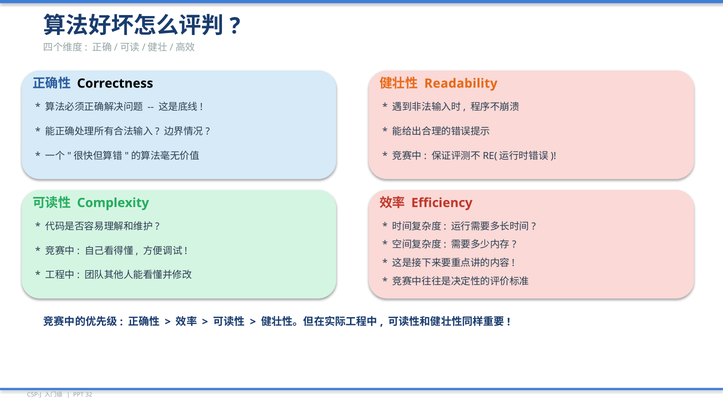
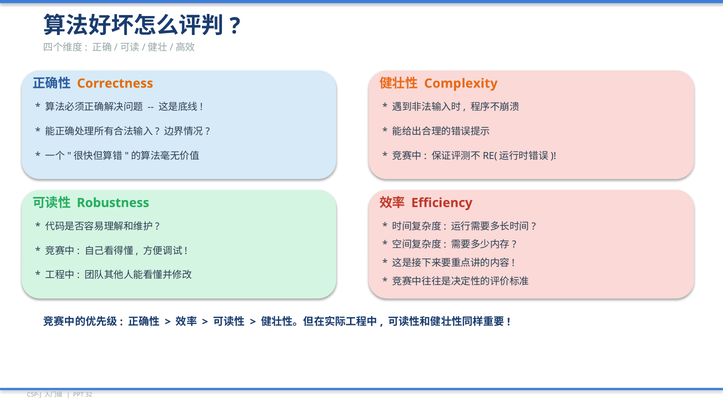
Correctness colour: black -> orange (115, 83)
Readability: Readability -> Complexity (461, 83)
Complexity: Complexity -> Robustness (113, 203)
